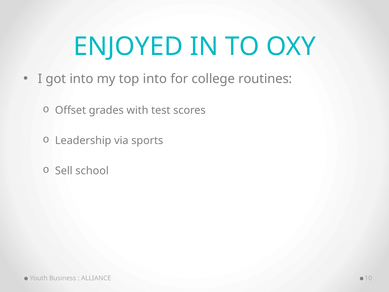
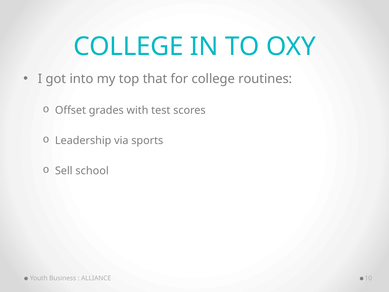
ENJOYED: ENJOYED -> COLLEGE (128, 46)
top into: into -> that (155, 79)
